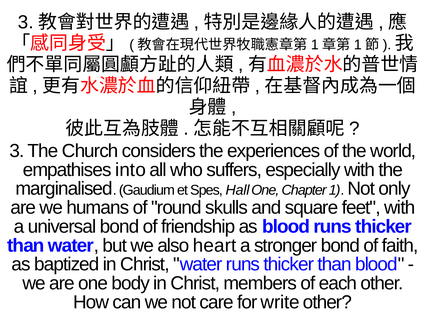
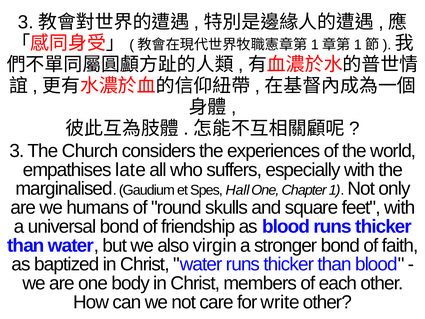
into: into -> late (130, 170)
heart: heart -> virgin (215, 245)
